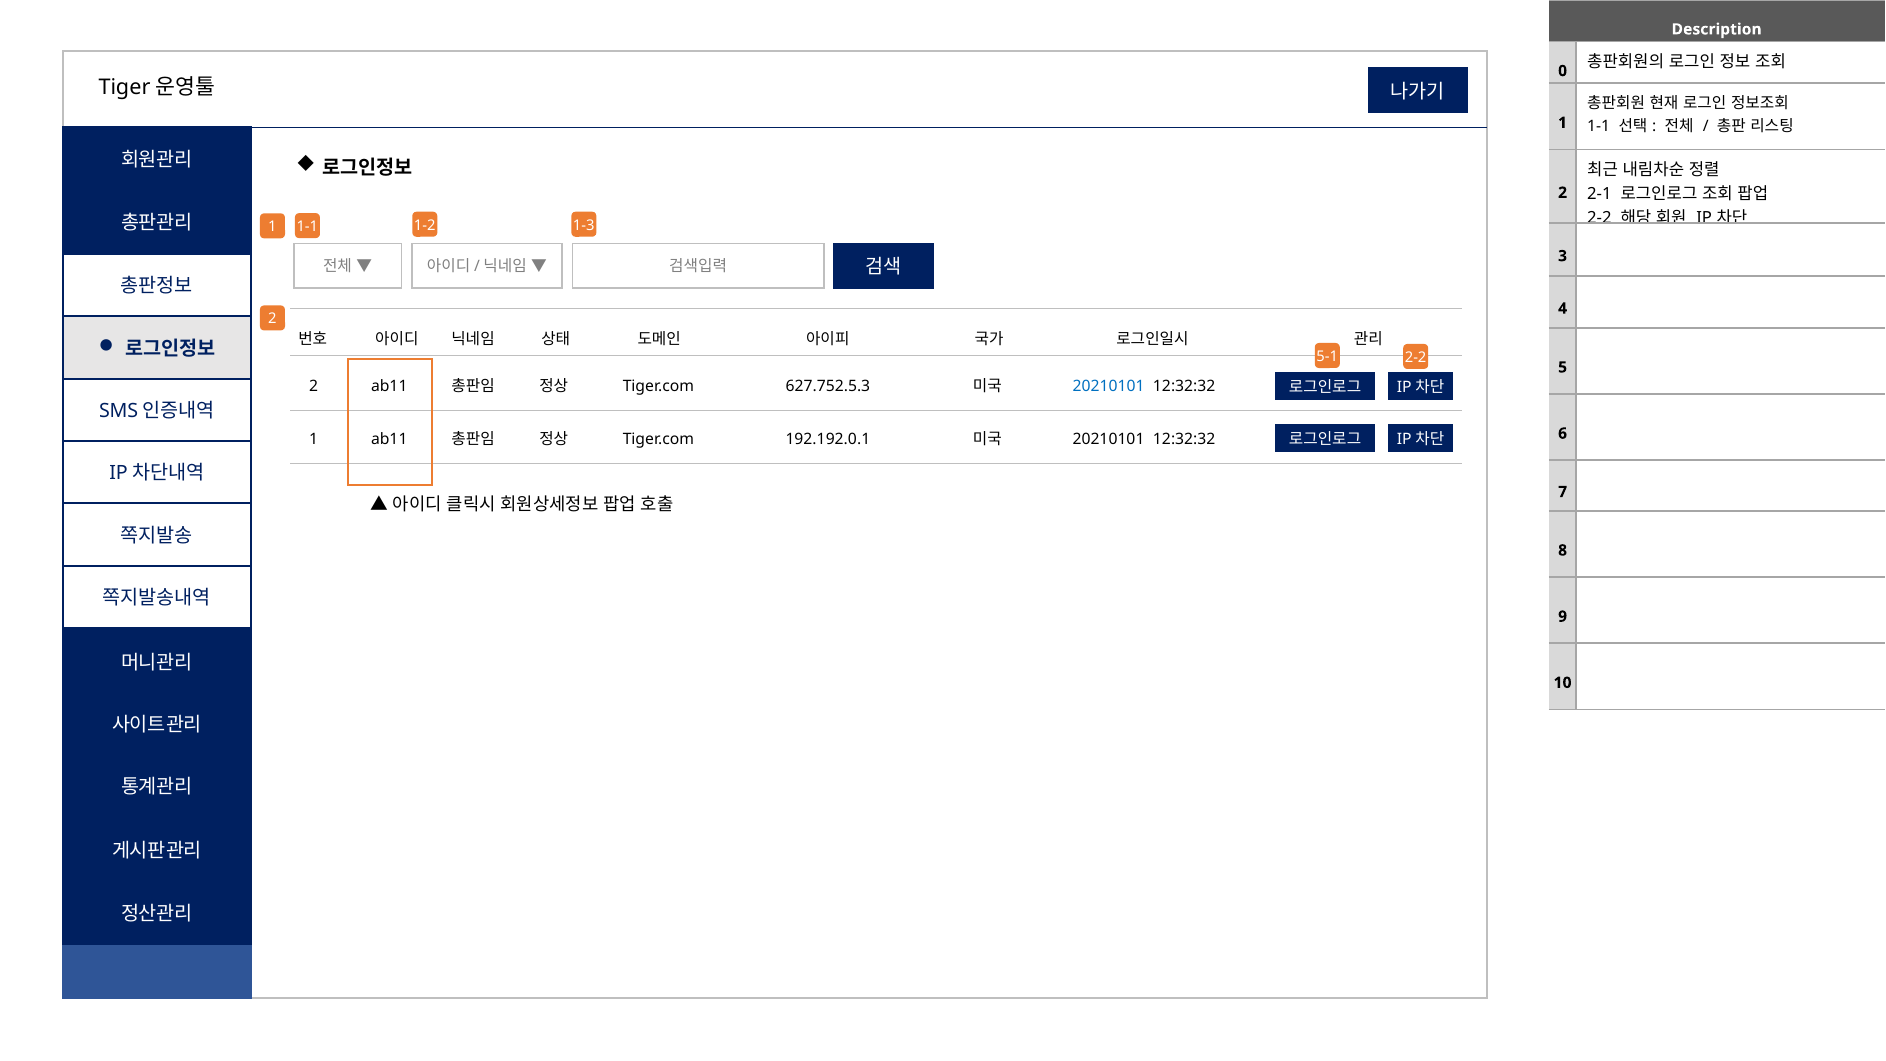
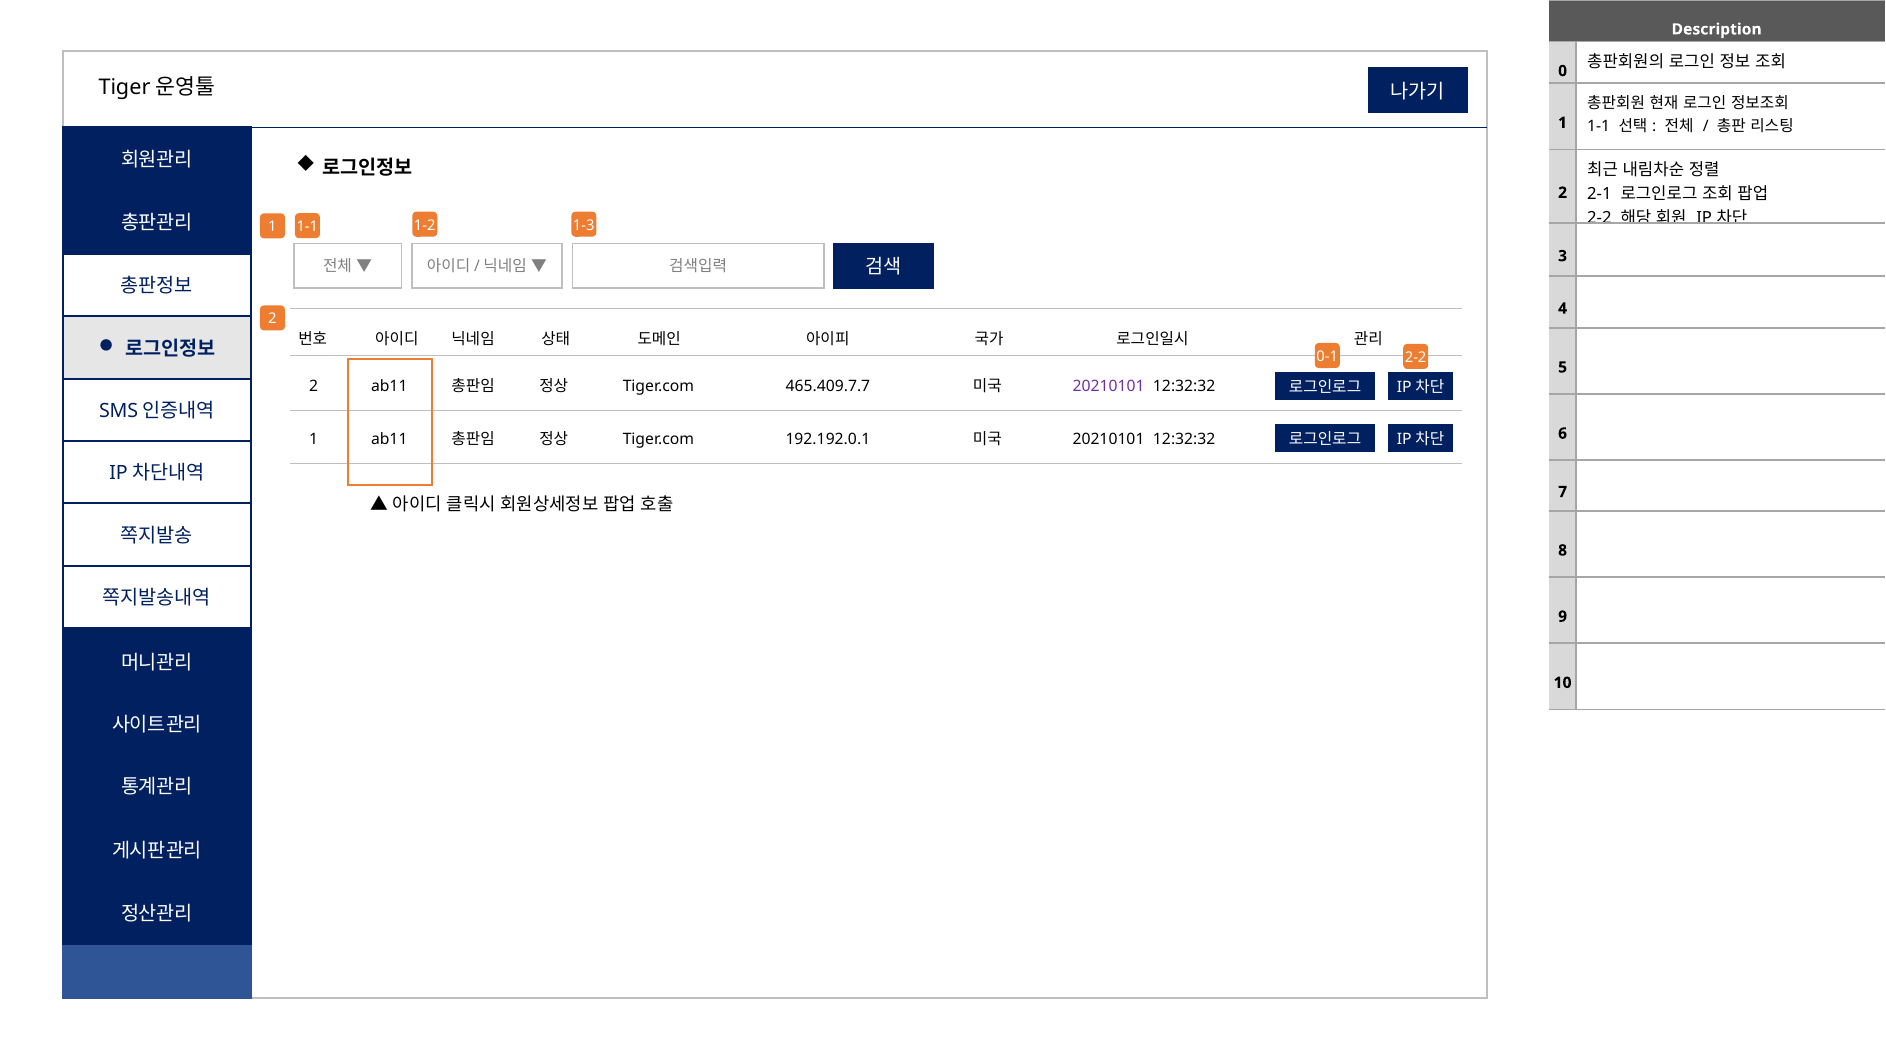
5-1: 5-1 -> 0-1 (1327, 356)
627.752.5.3: 627.752.5.3 -> 465.409.7.7 (828, 386)
20210101 colour: blue -> purple (1109, 386)
